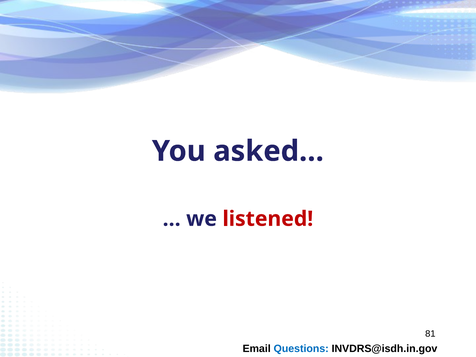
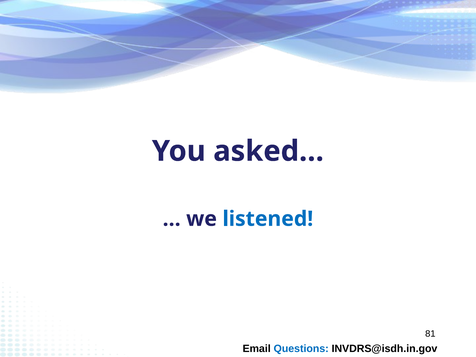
listened colour: red -> blue (268, 219)
